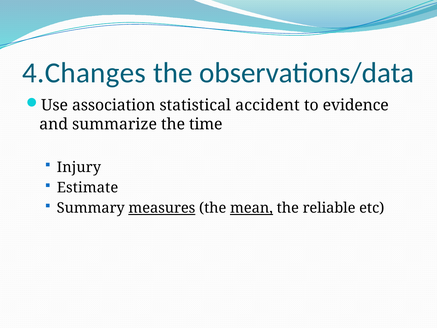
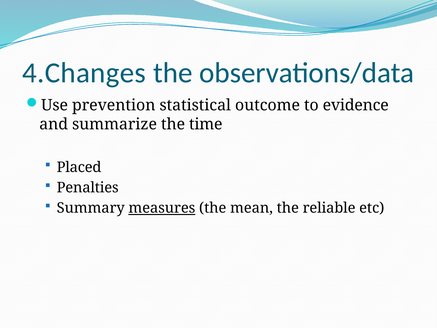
association: association -> prevention (114, 105)
accident: accident -> outcome (268, 105)
Injury: Injury -> Placed (79, 167)
Estimate: Estimate -> Penalties (88, 188)
mean underline: present -> none (252, 208)
